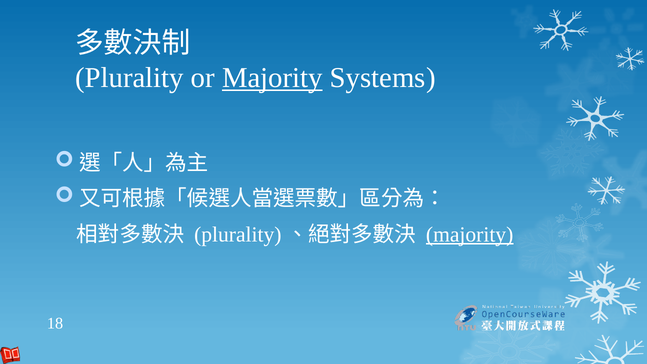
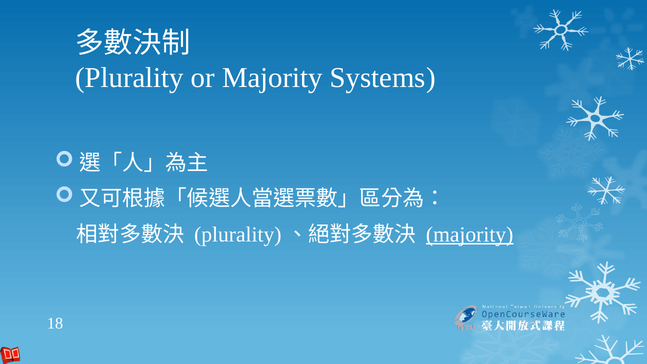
Majority underline: present -> none (272, 78)
